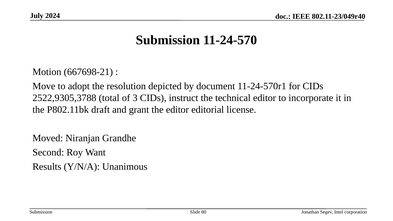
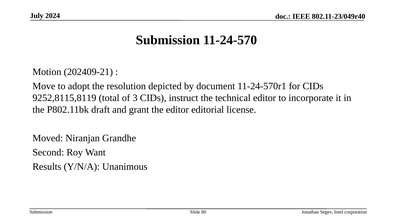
667698-21: 667698-21 -> 202409-21 (88, 72)
2522,9305,3788: 2522,9305,3788 -> 9252,8115,8119 (64, 98)
